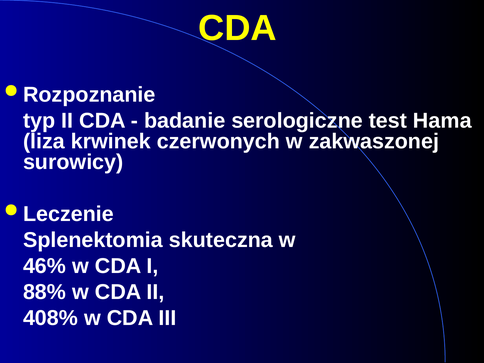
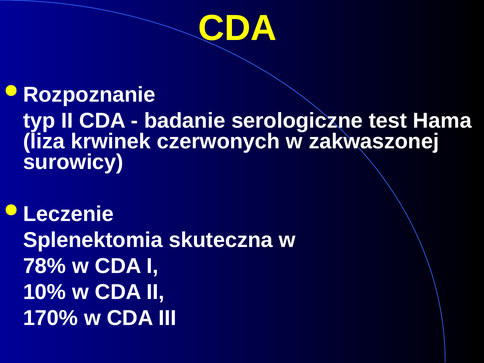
46%: 46% -> 78% (45, 266)
88%: 88% -> 10% (45, 292)
408%: 408% -> 170% (51, 318)
